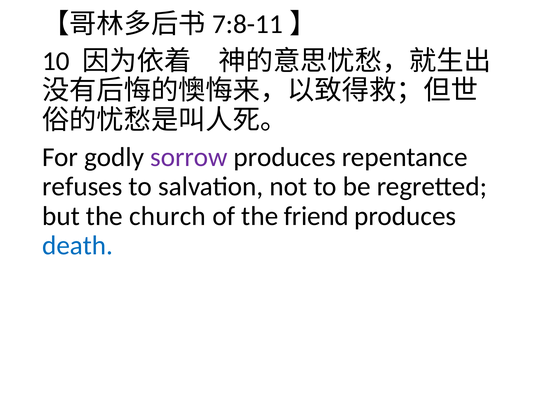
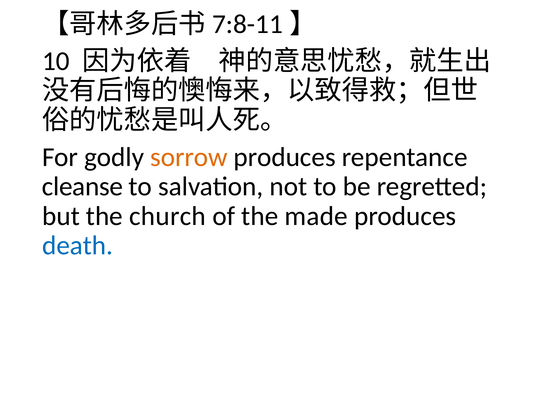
sorrow colour: purple -> orange (189, 157)
refuses: refuses -> cleanse (82, 186)
friend: friend -> made (316, 216)
